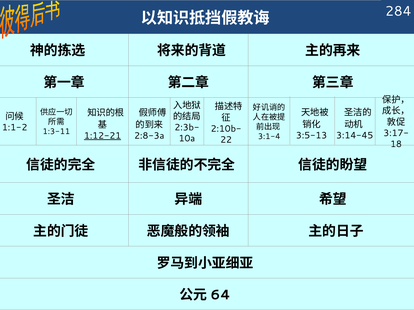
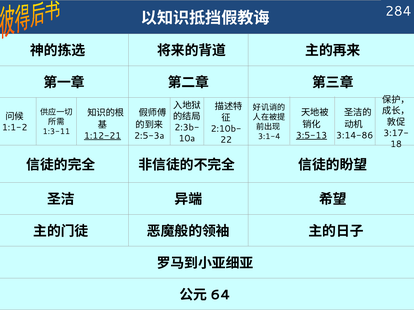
3:5-13 underline: none -> present (312, 136)
3:14-45: 3:14-45 -> 3:14-86 (355, 136)
2:8-3a: 2:8-3a -> 2:5-3a (149, 136)
